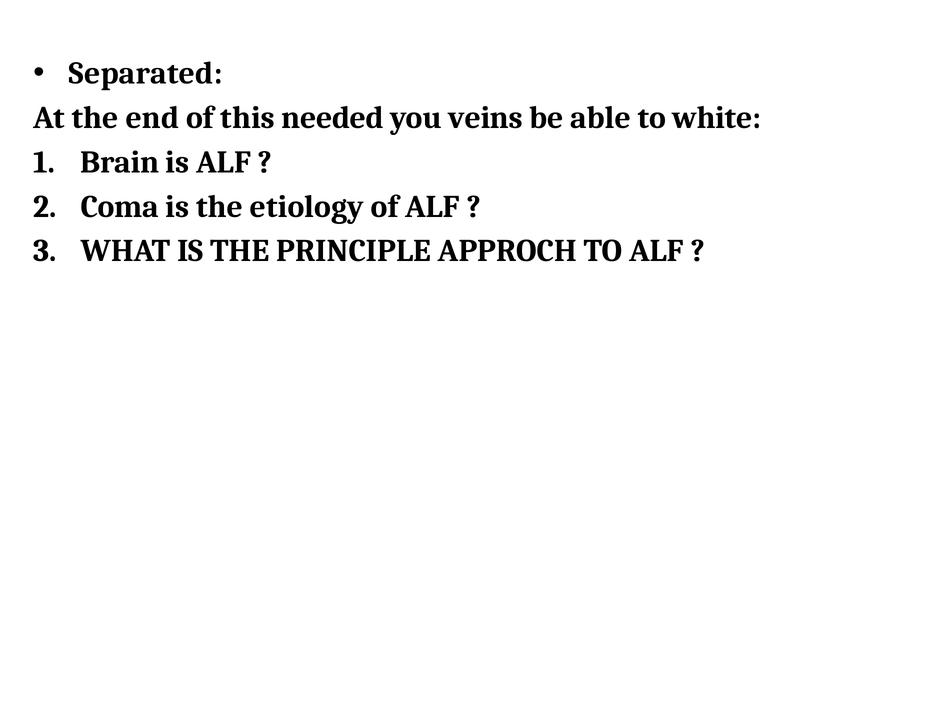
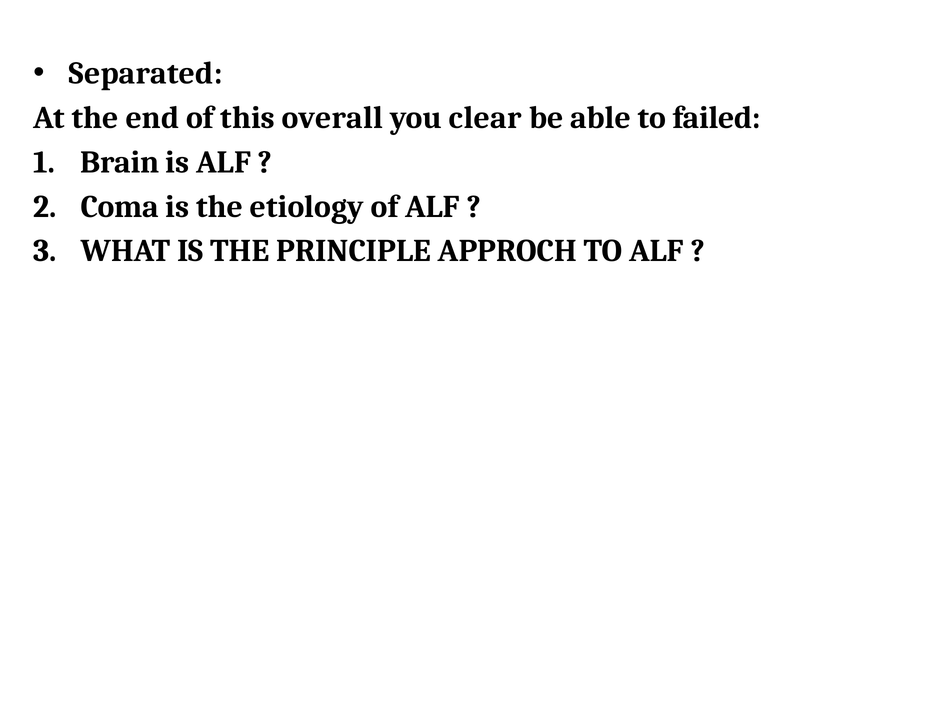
needed: needed -> overall (332, 118)
veins: veins -> clear (485, 118)
white: white -> failed (717, 118)
